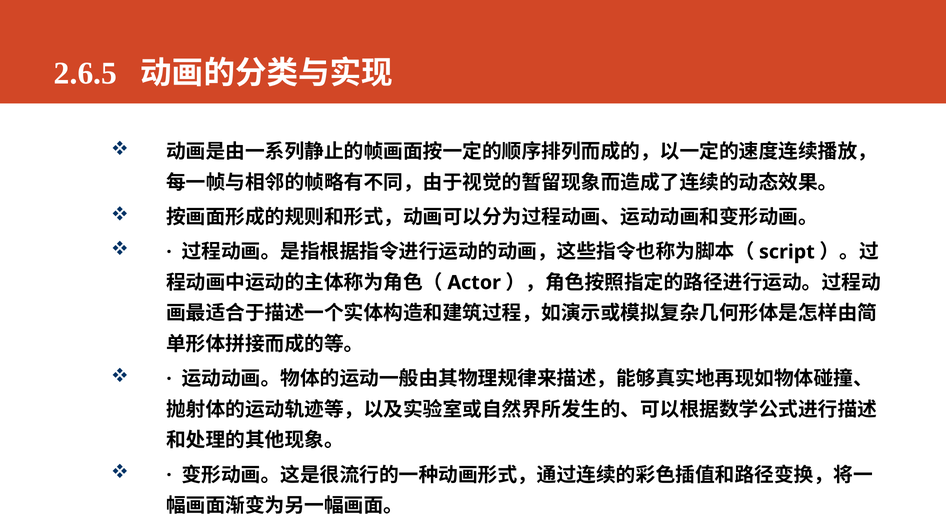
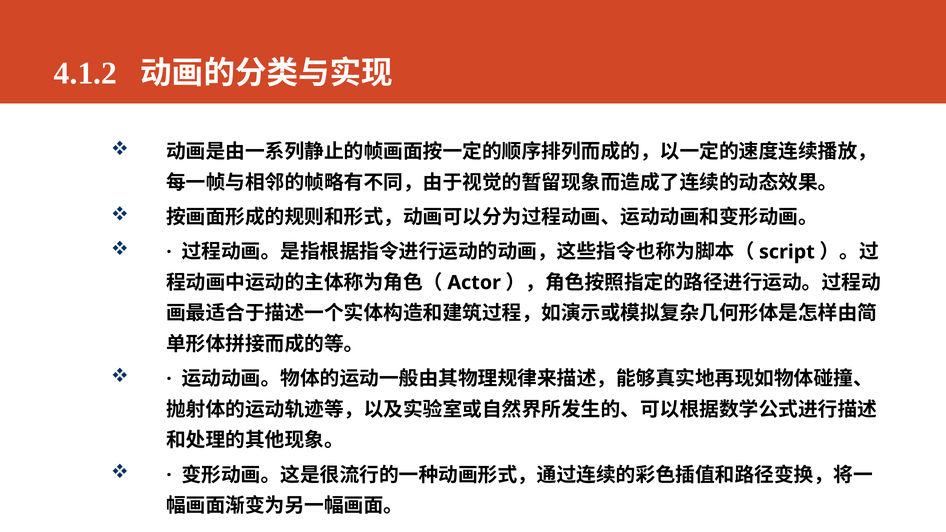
2.6.5: 2.6.5 -> 4.1.2 (86, 74)
